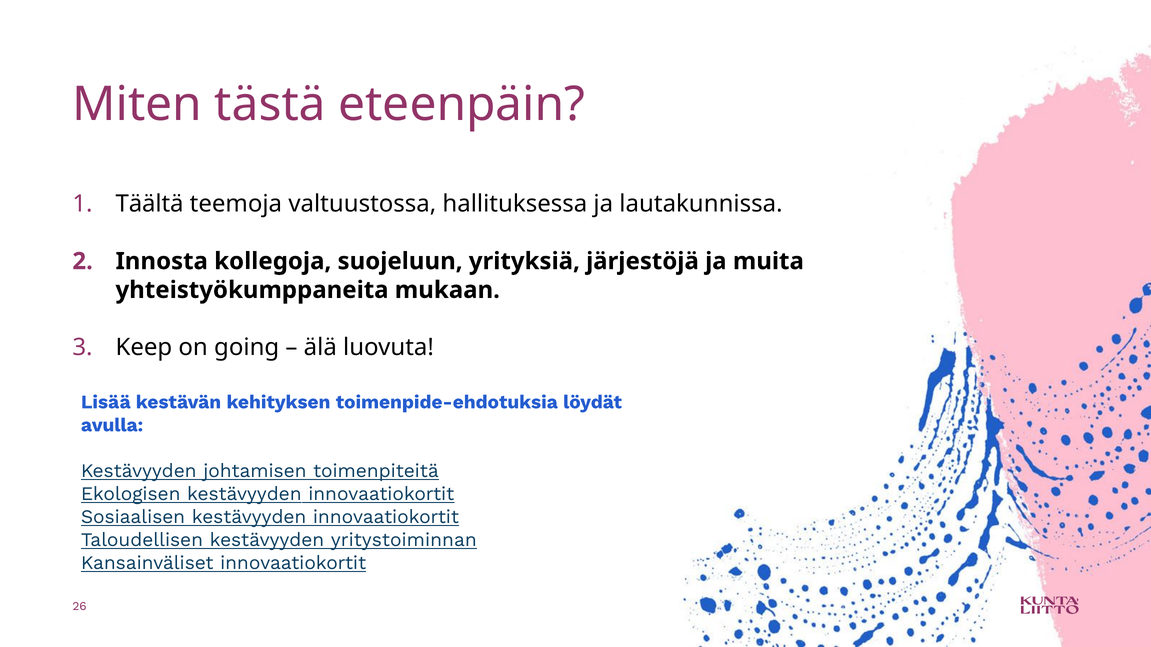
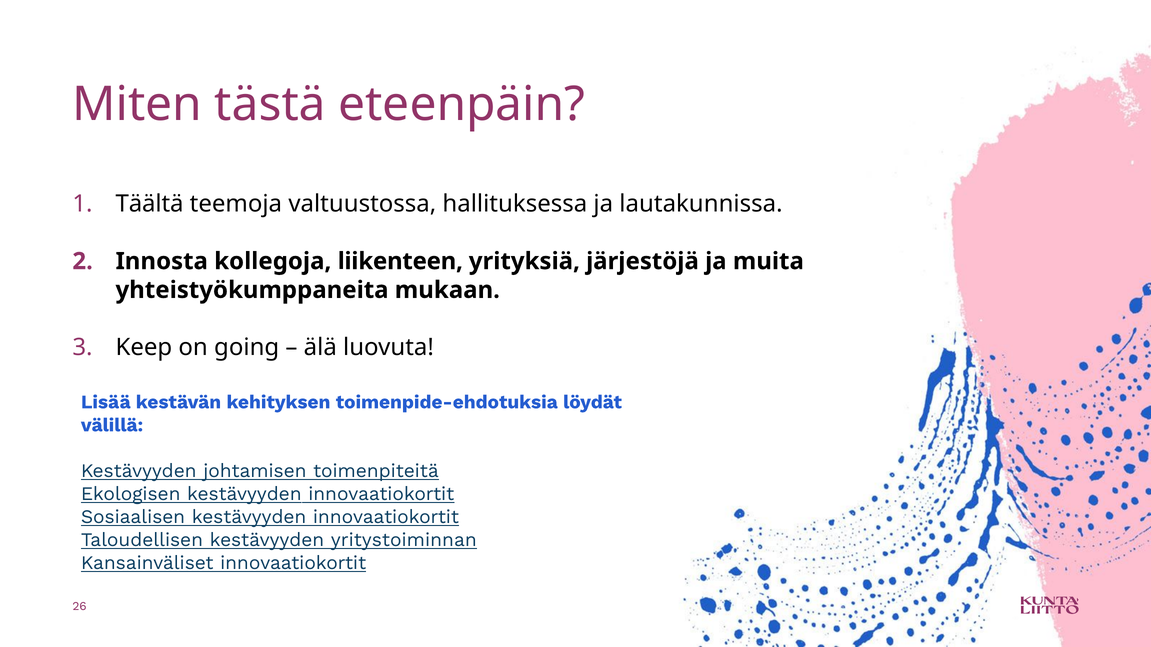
suojeluun: suojeluun -> liikenteen (400, 261)
avulla: avulla -> välillä (112, 425)
